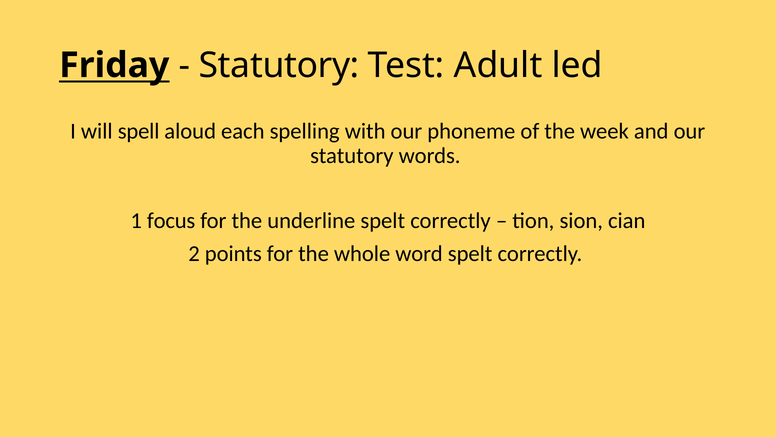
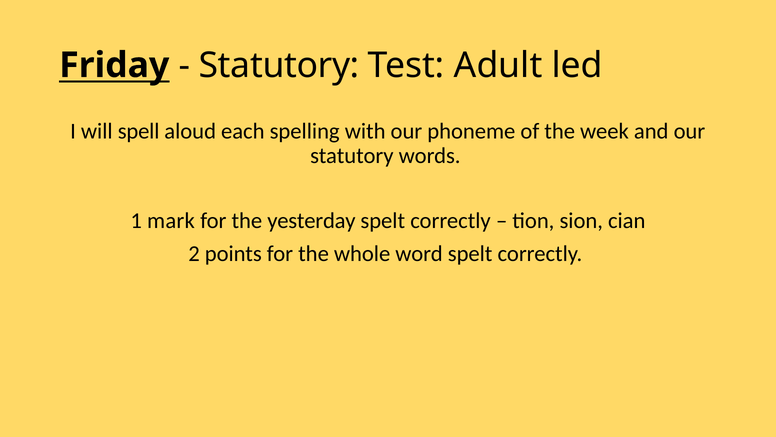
focus: focus -> mark (171, 221)
underline: underline -> yesterday (311, 221)
